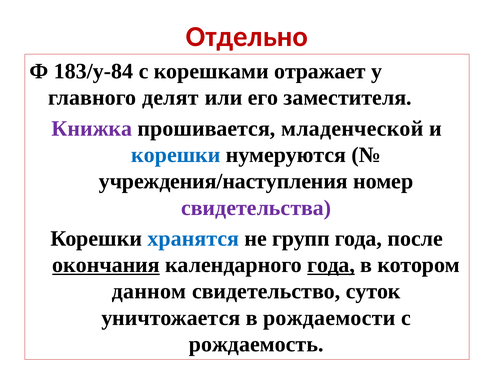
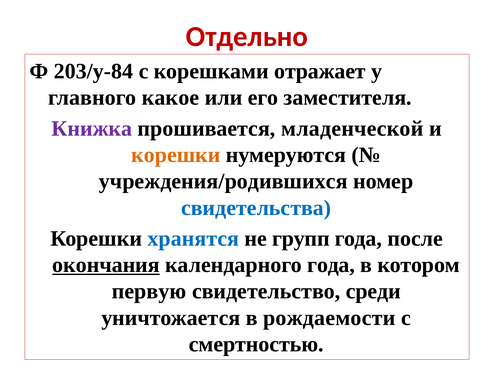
183/у-84: 183/у-84 -> 203/у-84 (94, 71)
делят: делят -> какое (170, 98)
корешки colour: blue -> orange (176, 155)
учреждения/наступления: учреждения/наступления -> учреждения/родившихся (223, 181)
свидетельства colour: purple -> blue (256, 207)
года underline: present -> none (331, 265)
данном: данном -> первую (149, 291)
суток: суток -> среди (373, 291)
рождаемость: рождаемость -> смертностью (256, 344)
